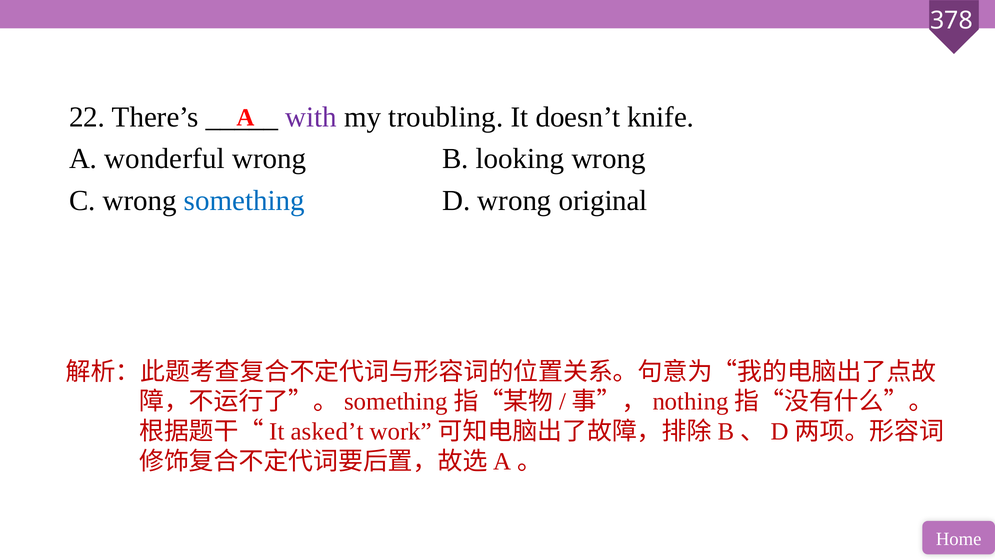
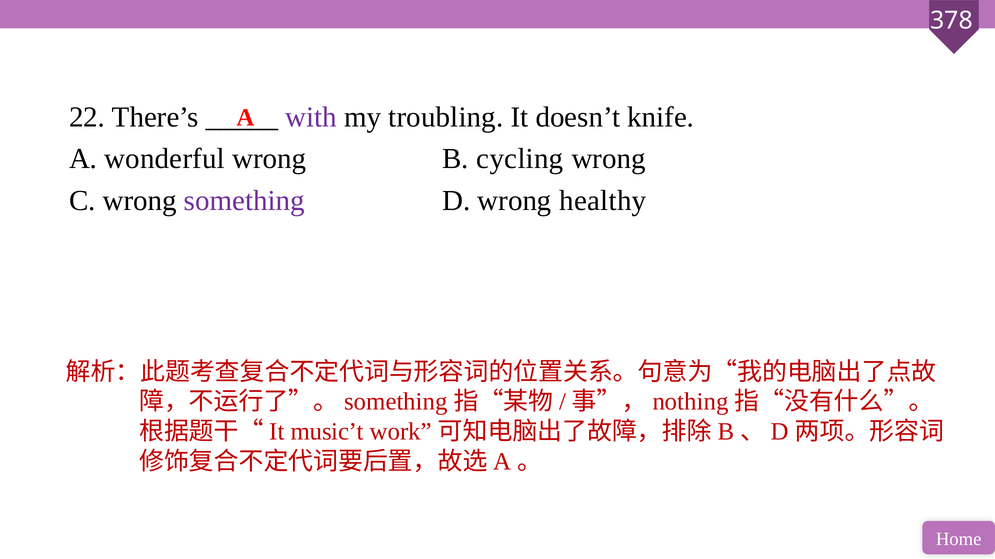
looking: looking -> cycling (520, 159)
something colour: blue -> purple (244, 201)
original: original -> healthy (603, 201)
asked’t: asked’t -> music’t (327, 432)
